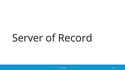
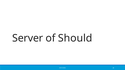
Record: Record -> Should (75, 38)
